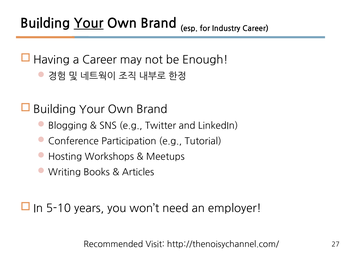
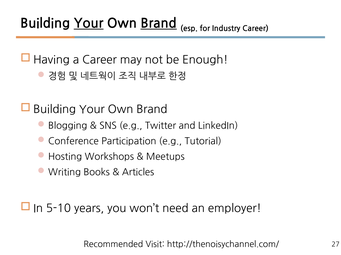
Brand underline: none -> present (159, 24)
